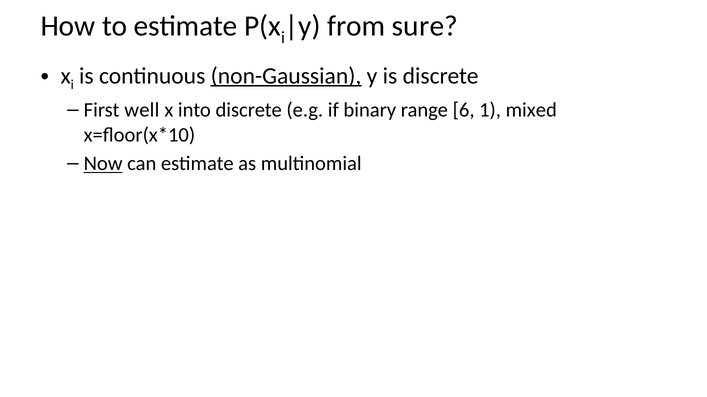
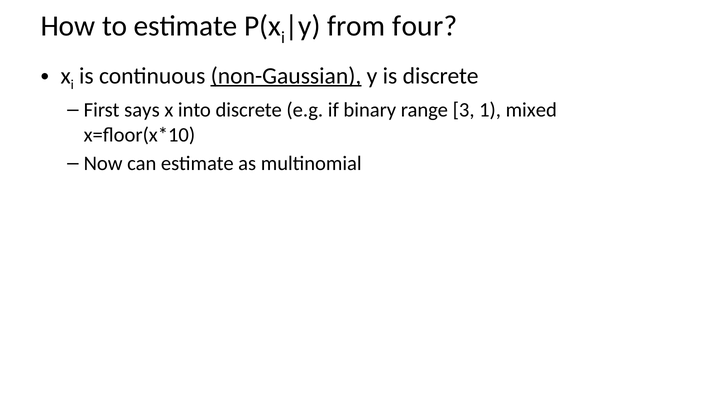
sure: sure -> four (425, 26)
well: well -> says (142, 110)
6: 6 -> 3 (464, 110)
Now underline: present -> none (103, 164)
